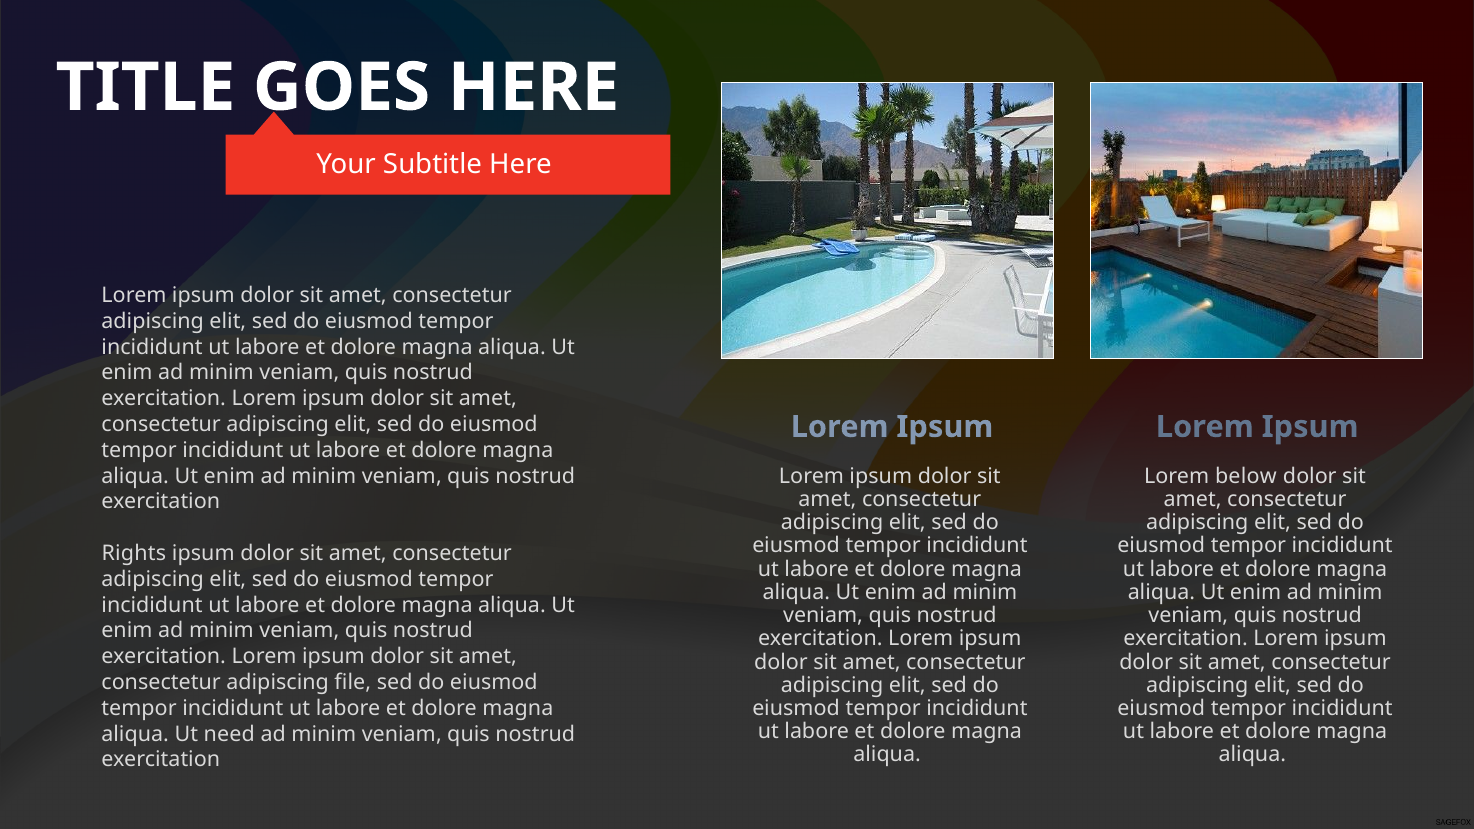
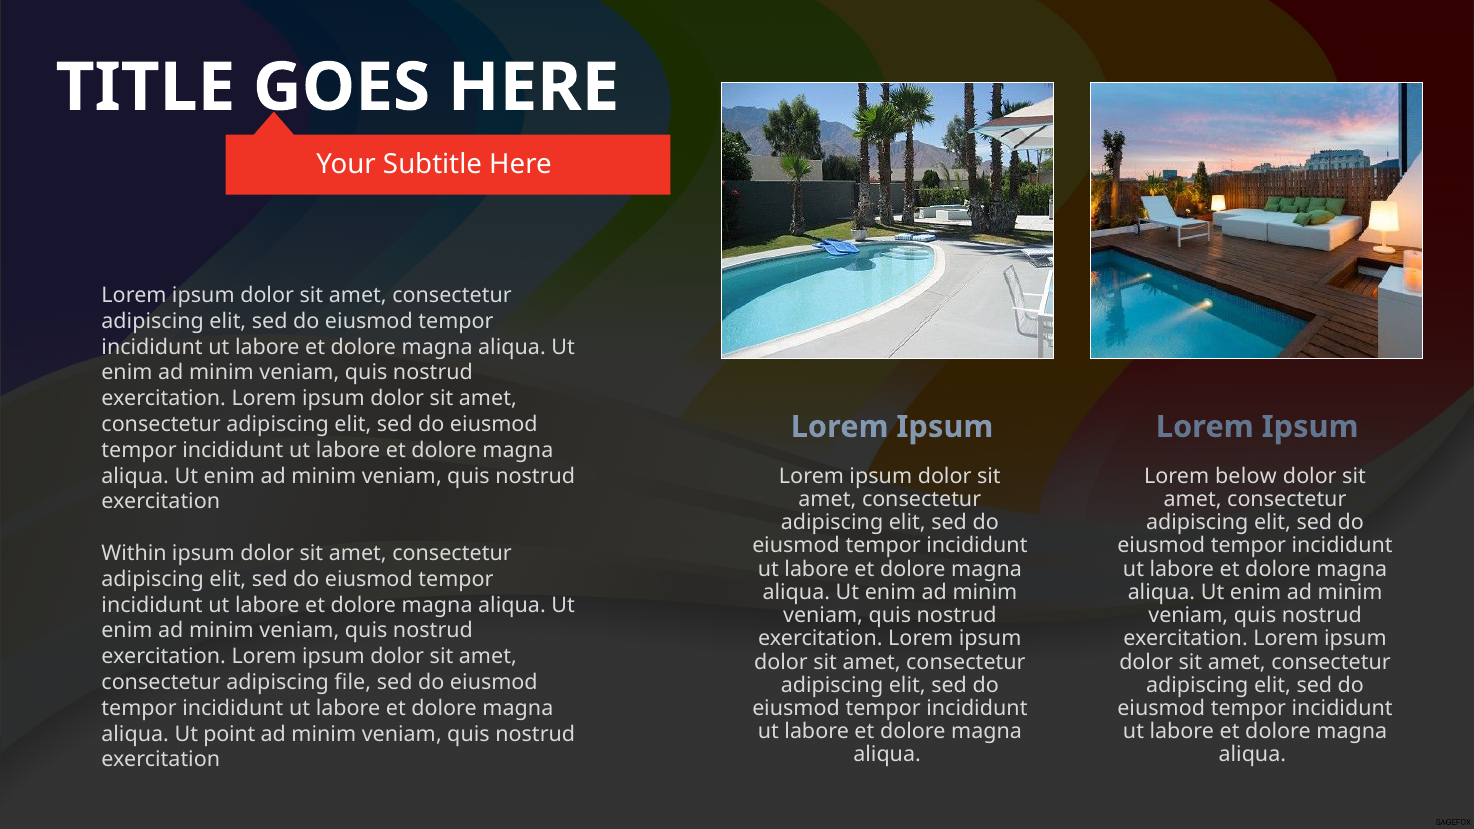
Rights: Rights -> Within (134, 553)
need: need -> point (229, 734)
